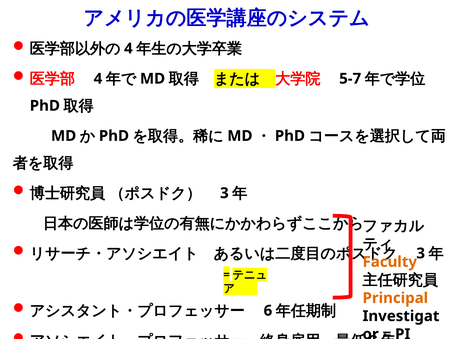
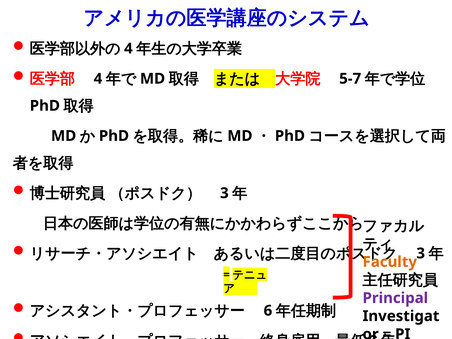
Principal colour: orange -> purple (395, 298)
